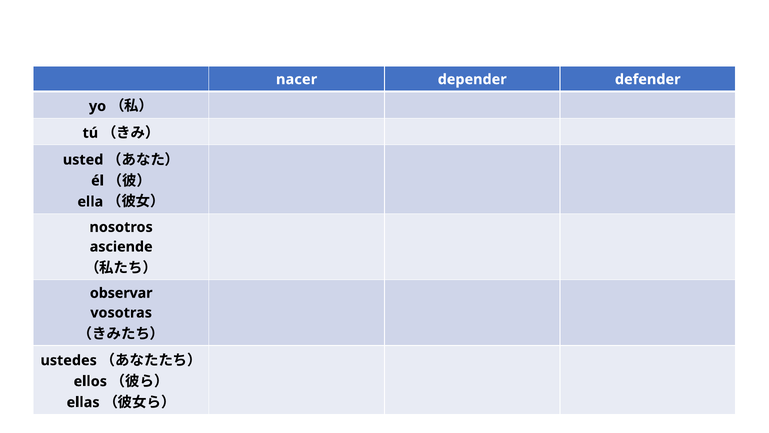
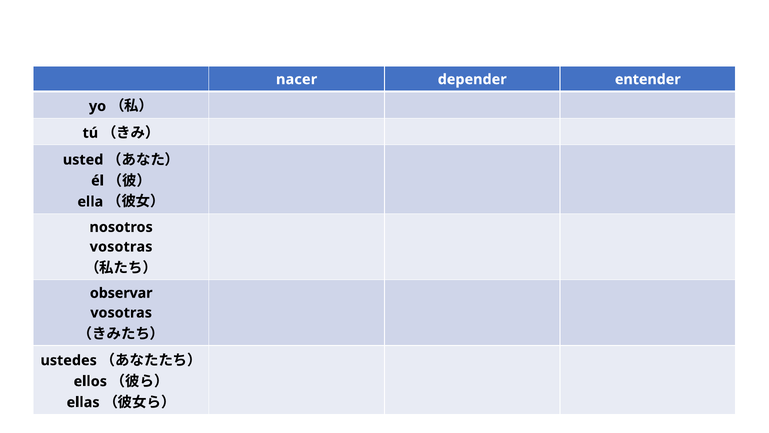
defender: defender -> entender (648, 79)
asciende: asciende -> vosotras (121, 247)
